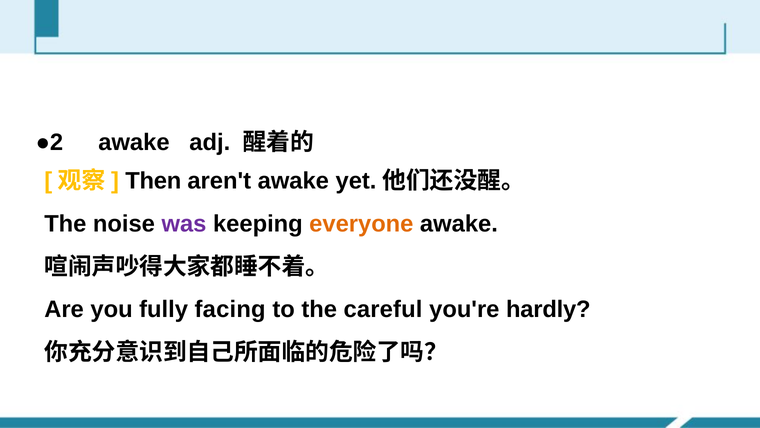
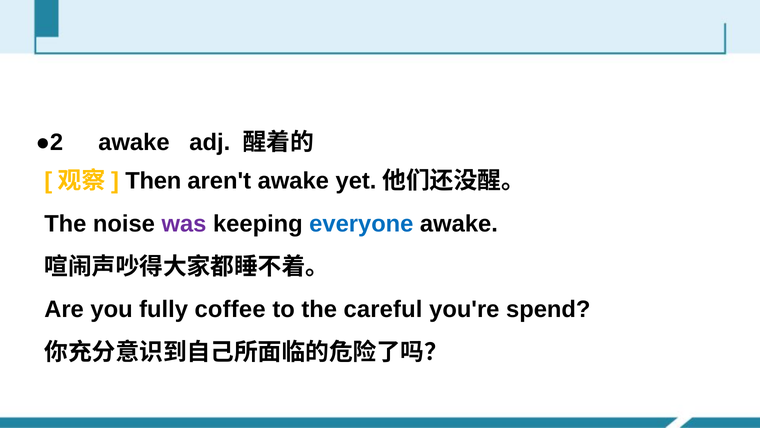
everyone colour: orange -> blue (361, 224)
facing: facing -> coffee (230, 309)
hardly: hardly -> spend (548, 309)
